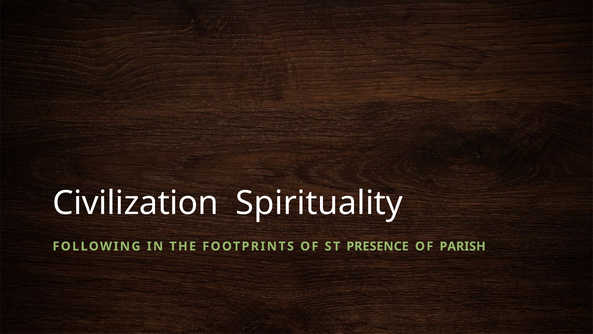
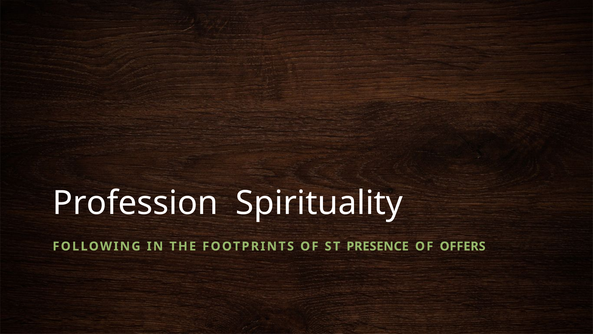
Civilization: Civilization -> Profession (135, 203)
PARISH: PARISH -> OFFERS (463, 246)
